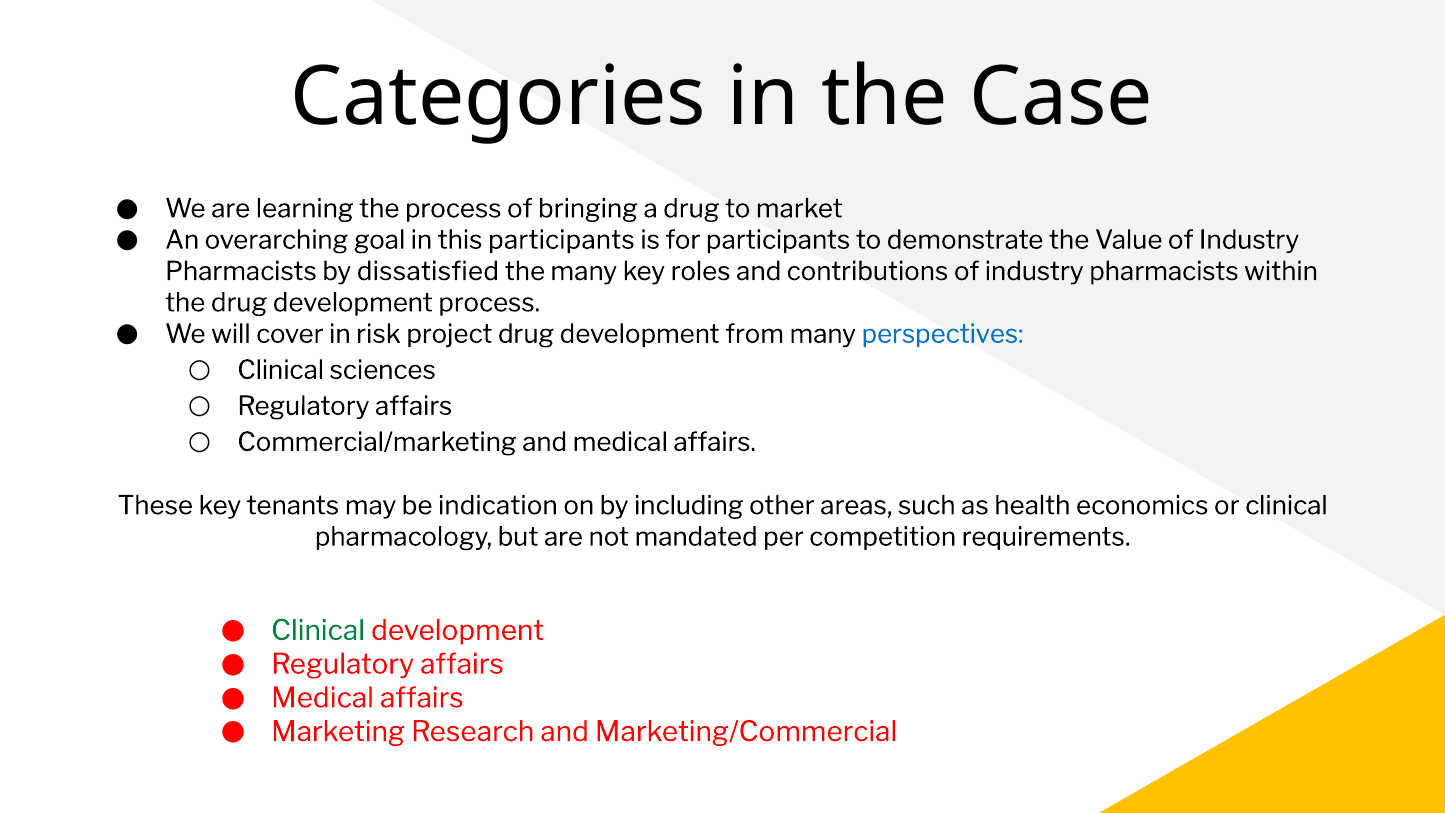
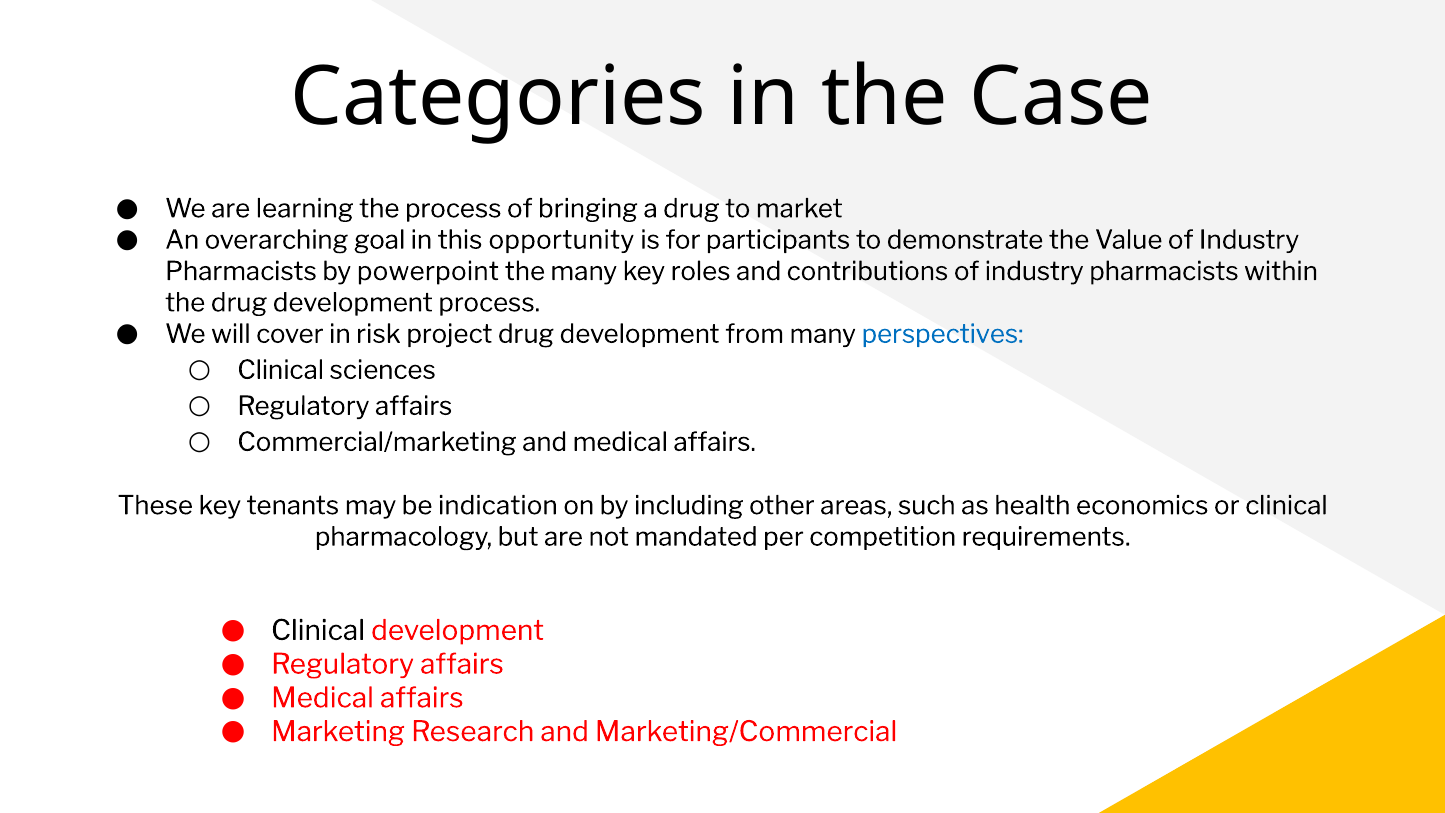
this participants: participants -> opportunity (561, 240)
dissatisfied: dissatisfied -> powerpoint (428, 271)
Clinical colour: green -> black (318, 630)
